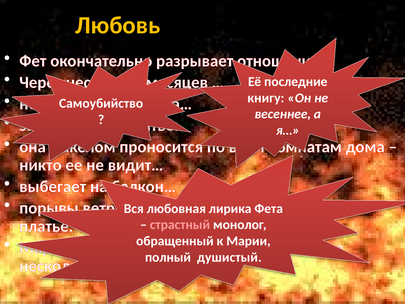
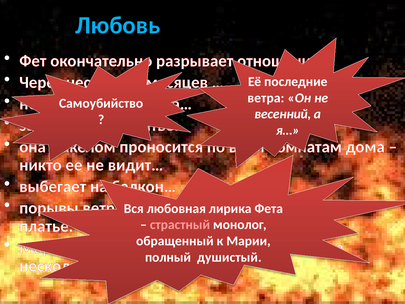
Любовь colour: yellow -> light blue (118, 25)
книгу: книгу -> ветра (266, 98)
весеннее: весеннее -> весенний (283, 114)
